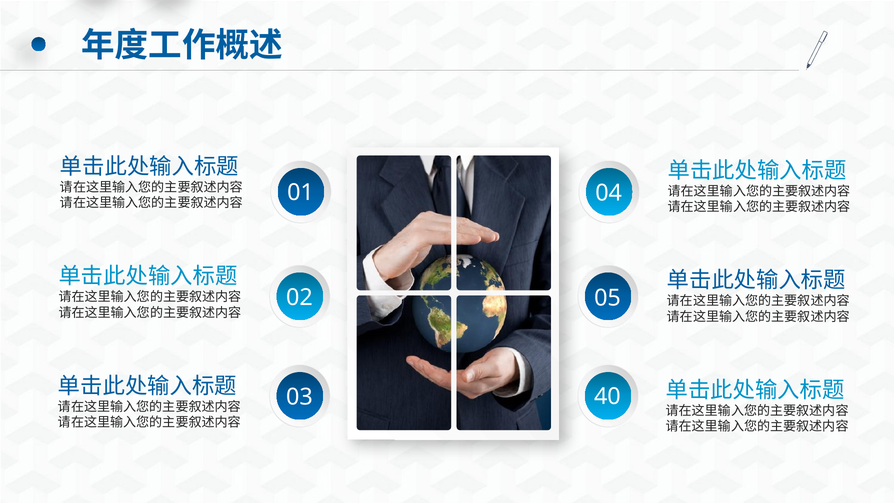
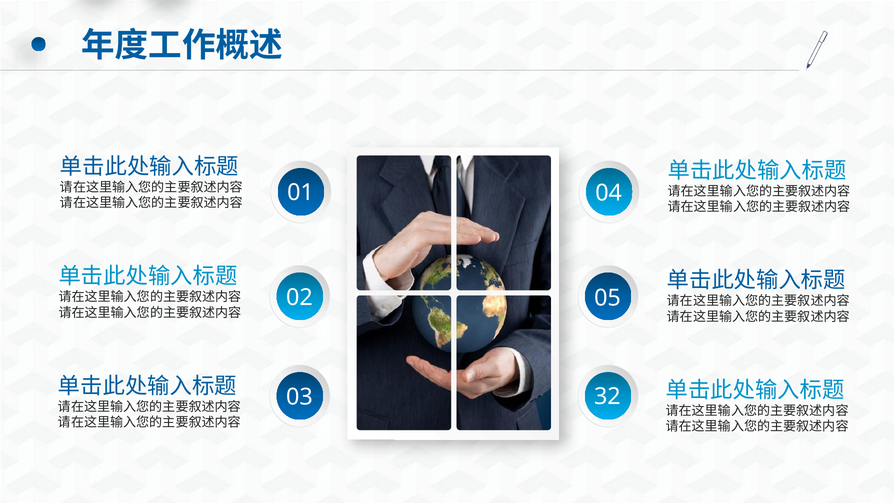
40: 40 -> 32 (607, 397)
